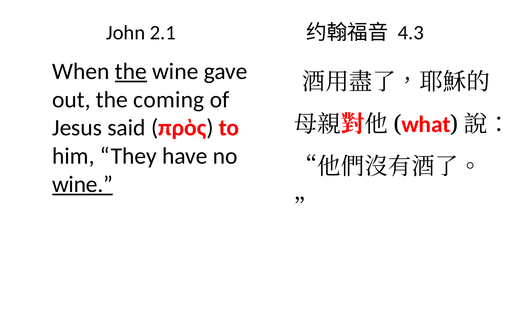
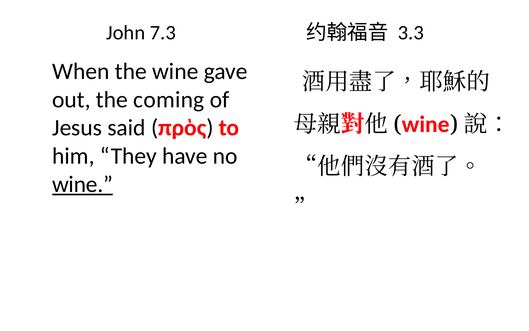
2.1: 2.1 -> 7.3 (163, 33)
4.3: 4.3 -> 3.3 (411, 33)
the underline: present -> none (131, 71)
what: what -> wine (426, 124)
